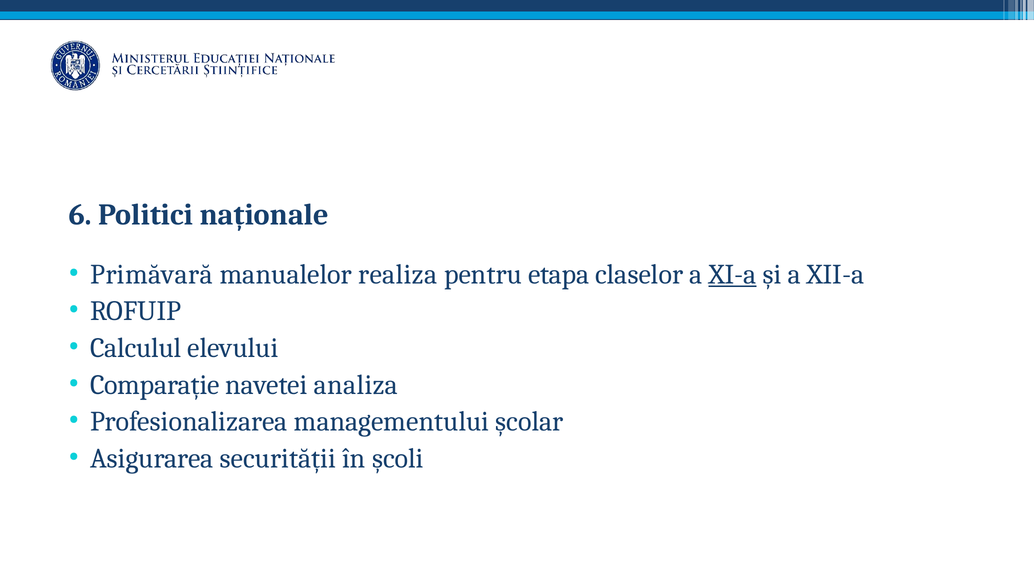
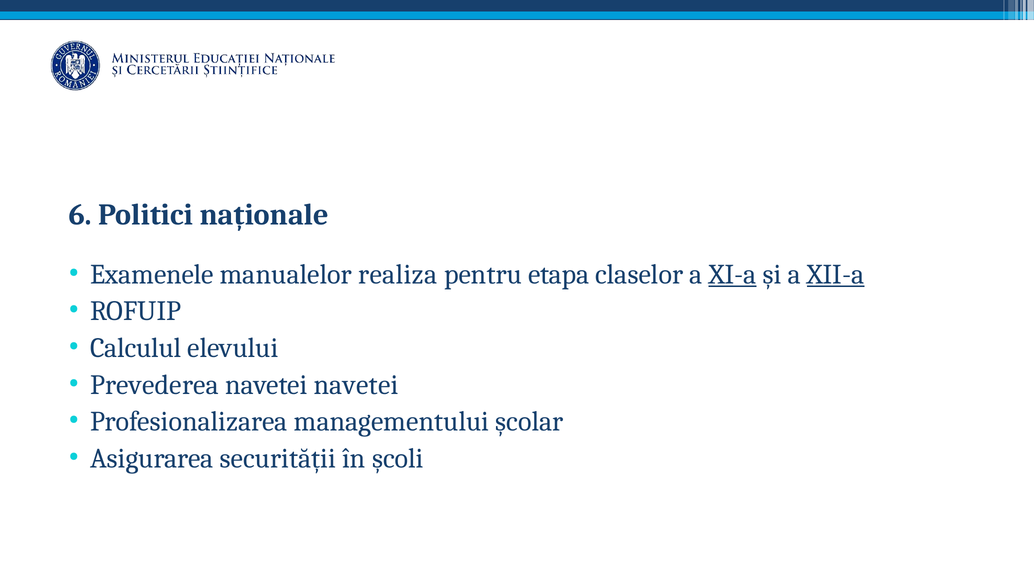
Primăvară: Primăvară -> Examenele (152, 274)
XII-a underline: none -> present (836, 274)
Comparație: Comparație -> Prevederea (154, 385)
navetei analiza: analiza -> navetei (356, 385)
